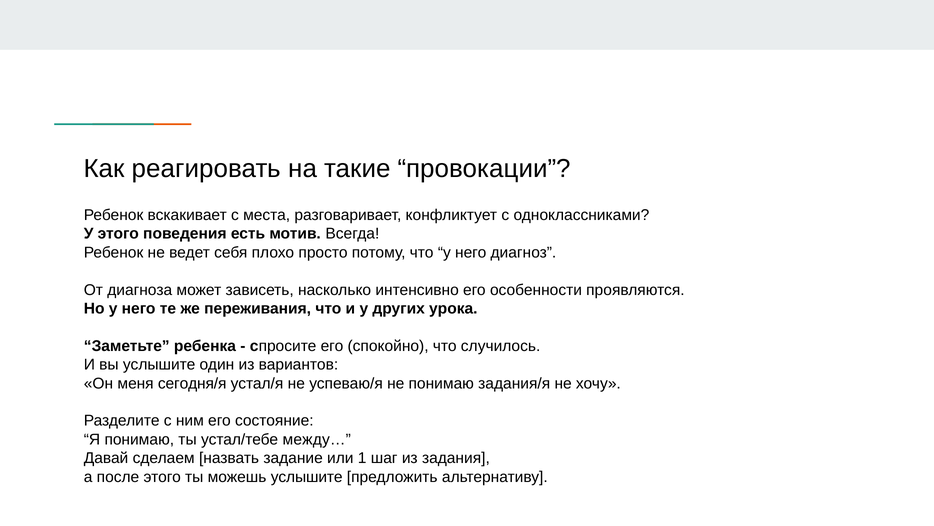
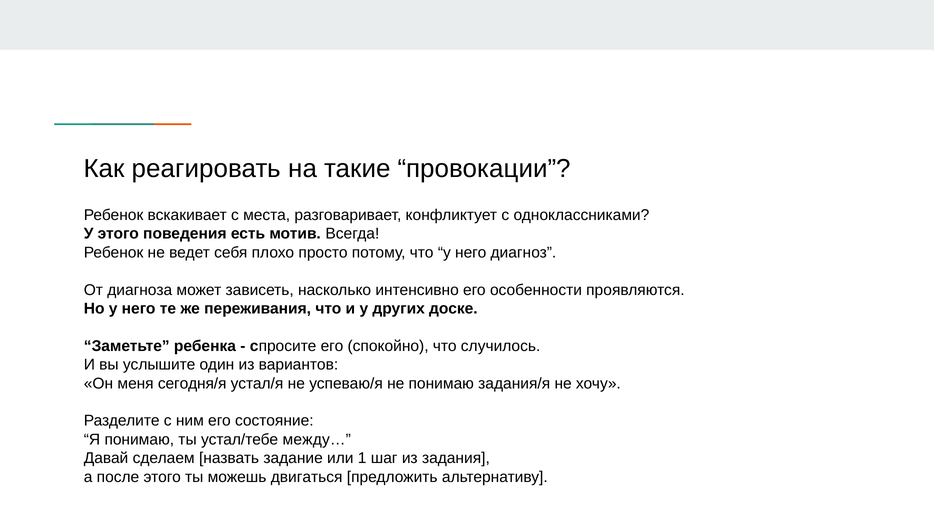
урока: урока -> доске (453, 308)
можешь услышите: услышите -> двигаться (307, 476)
